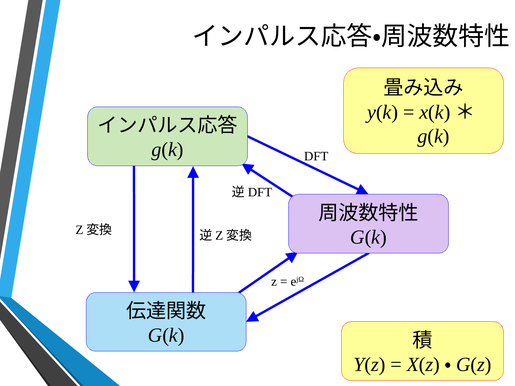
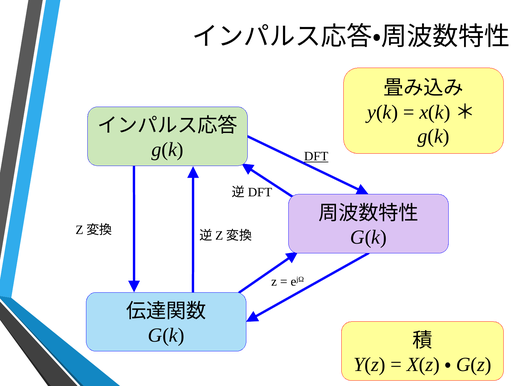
DFT underline: none -> present (316, 156)
